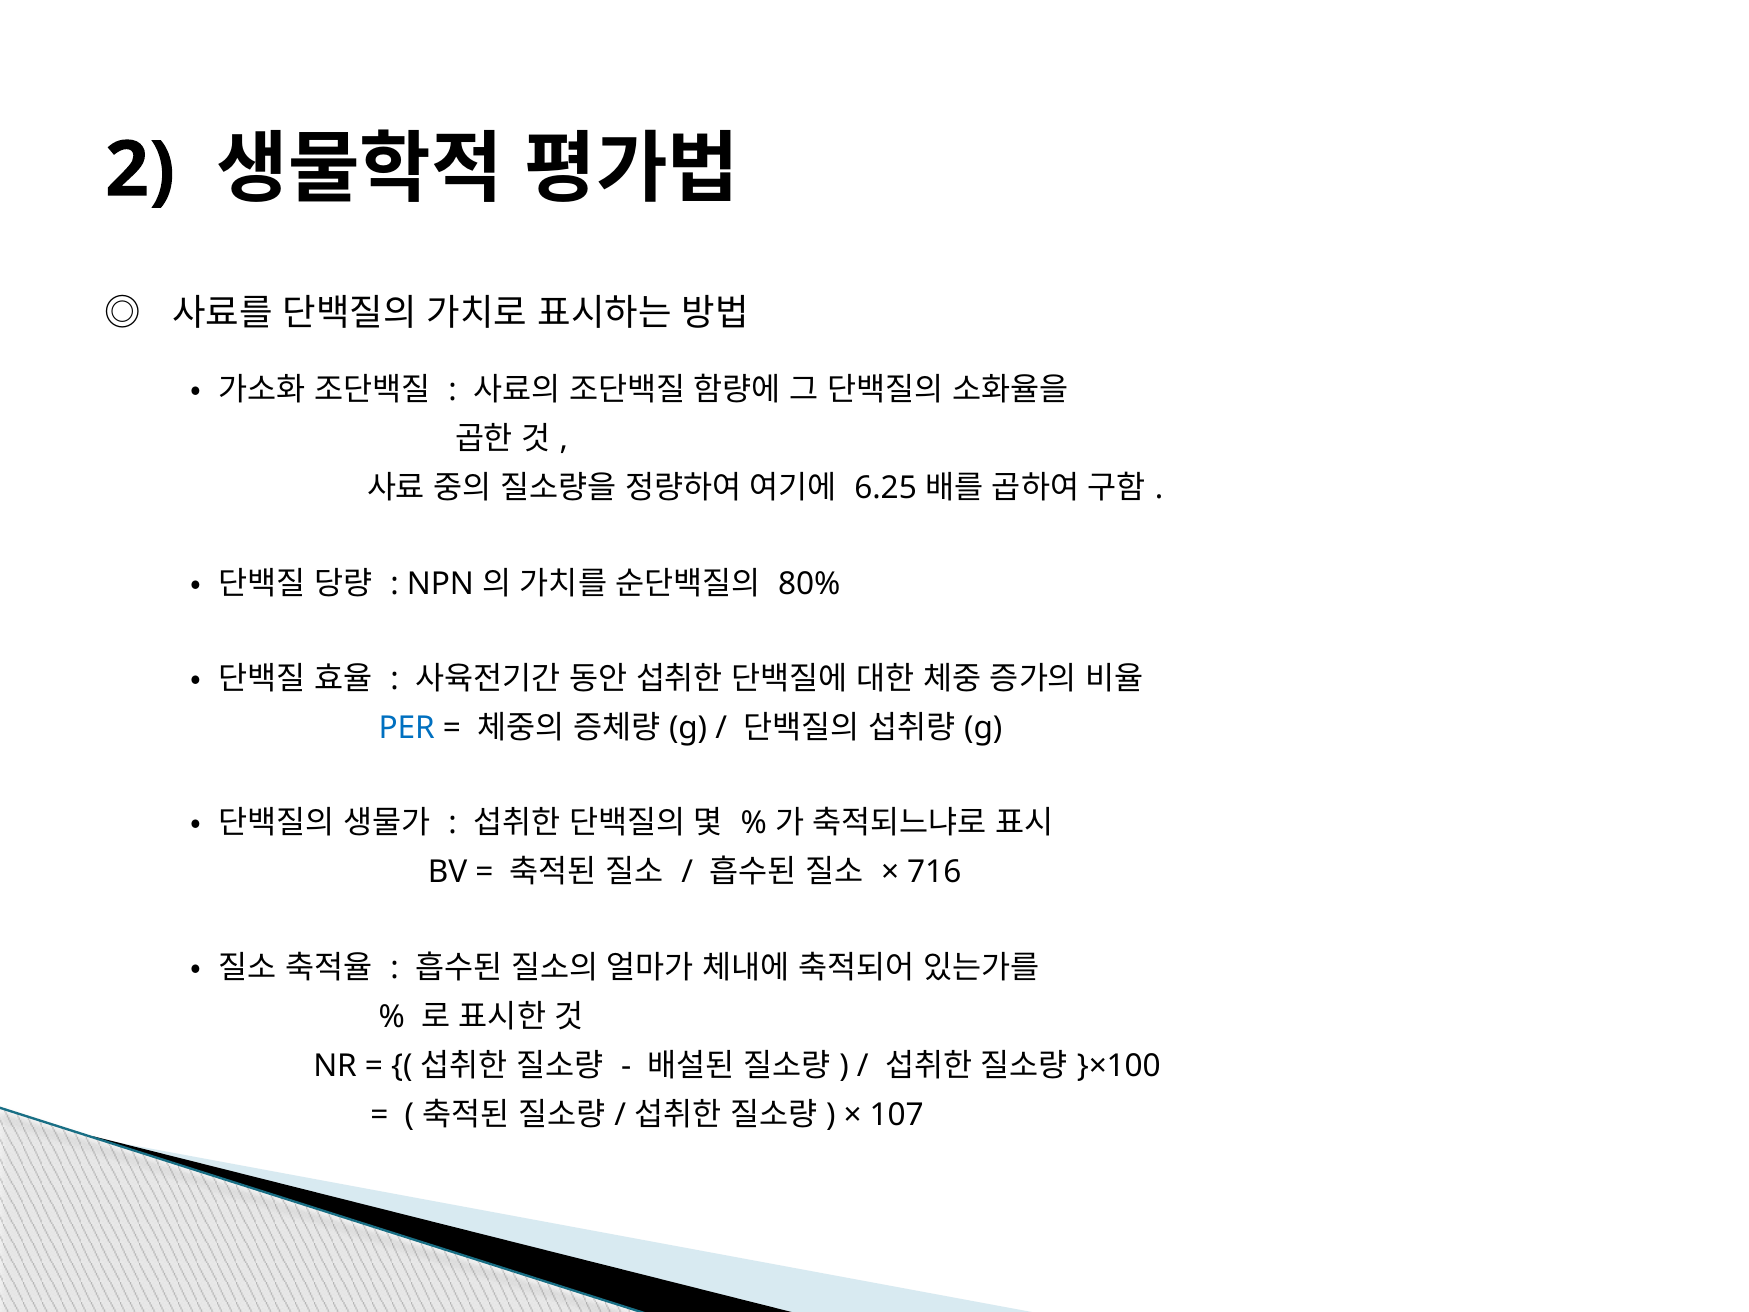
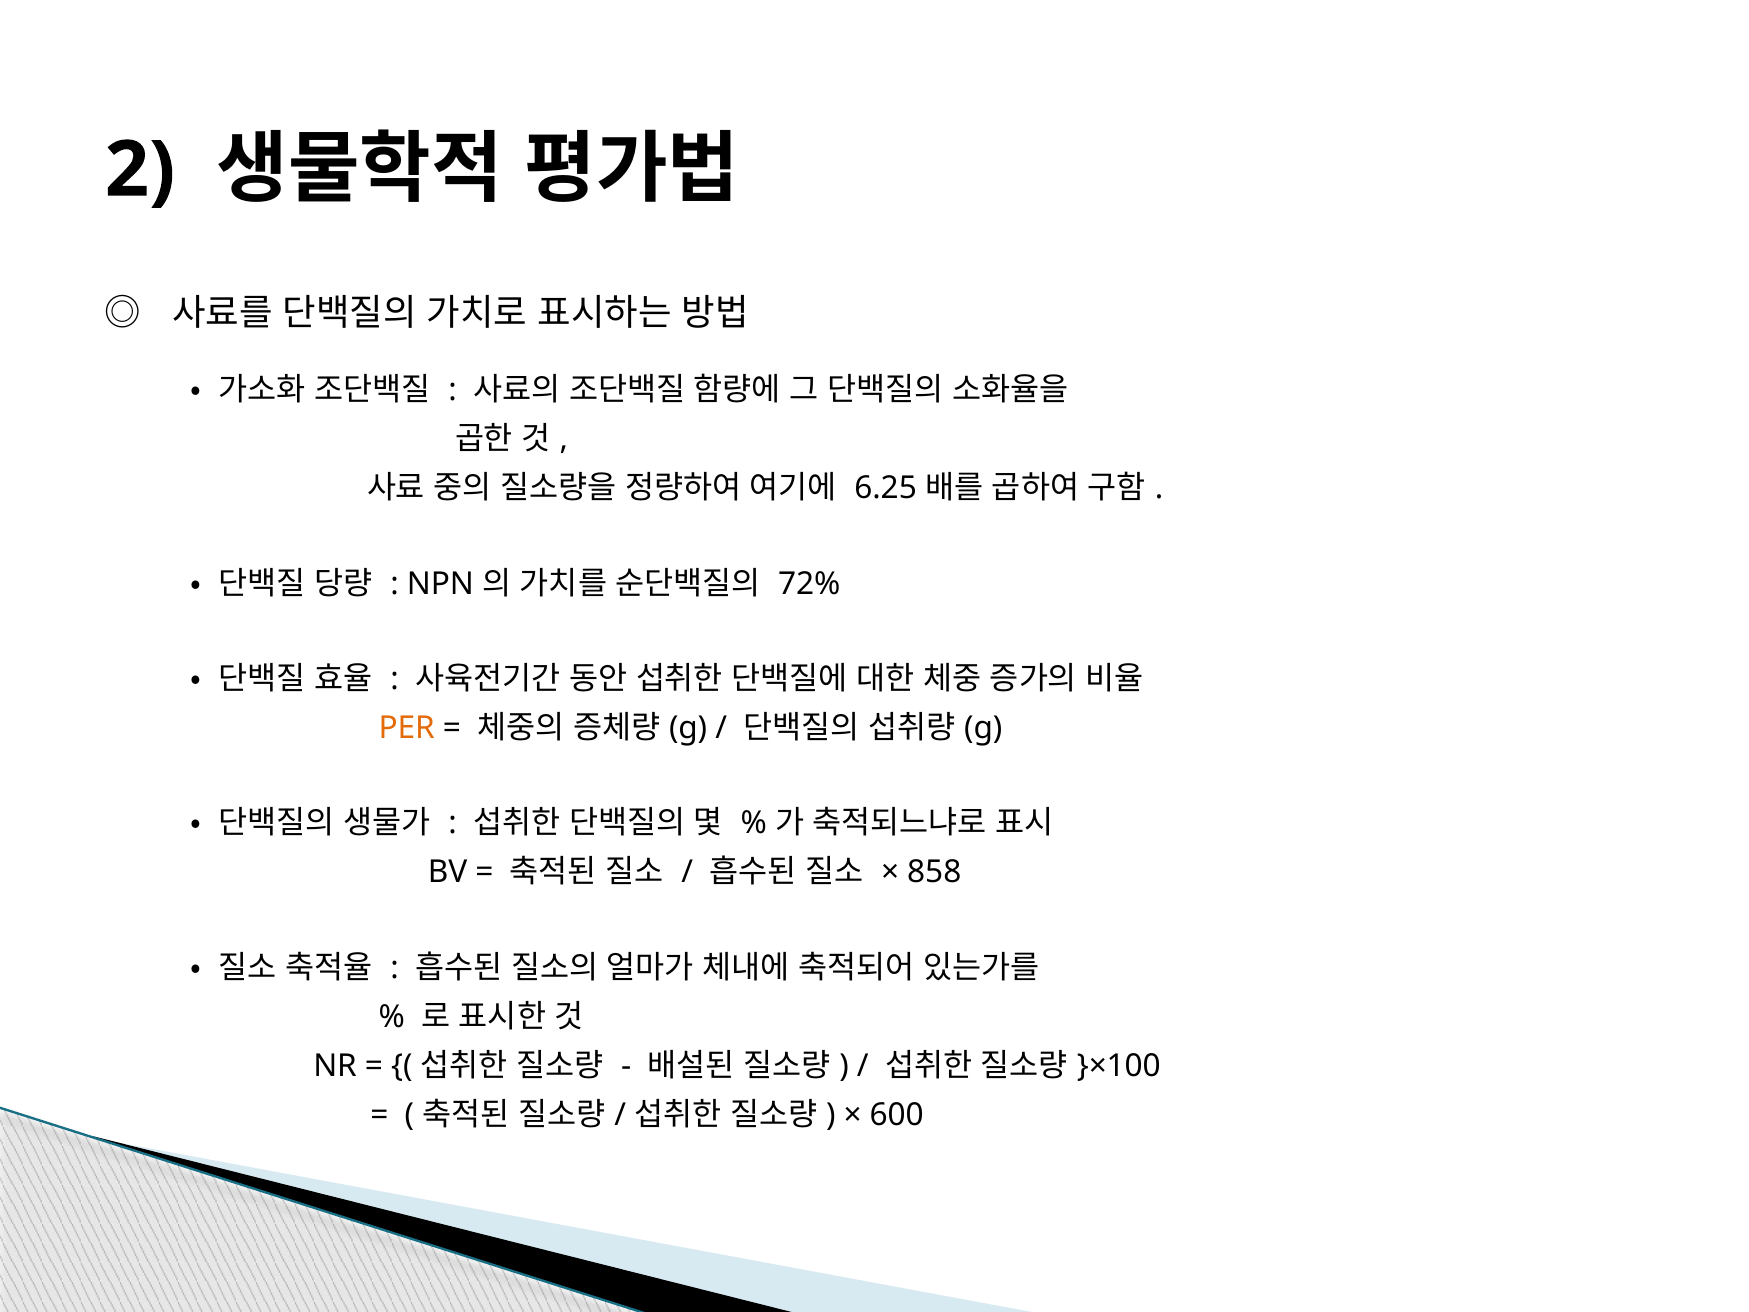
80%: 80% -> 72% (809, 583)
PER colour: blue -> orange (407, 728)
716: 716 -> 858 (934, 872)
107: 107 -> 600 (897, 1115)
